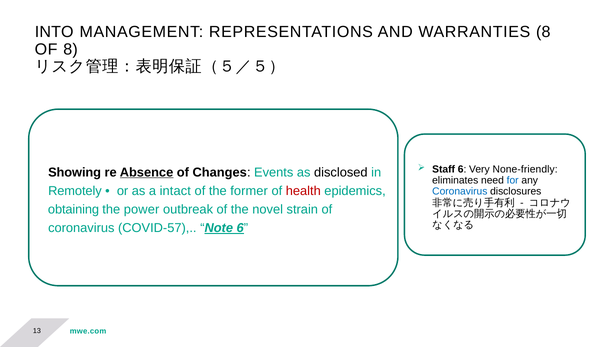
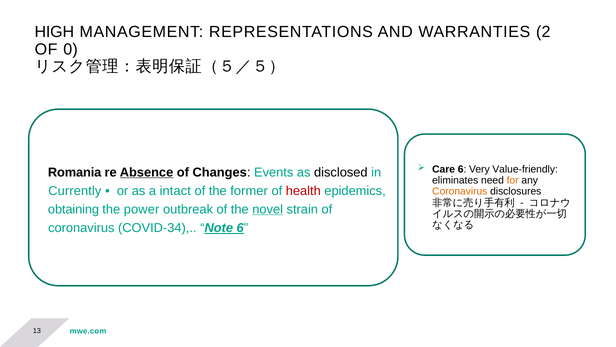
INTO: INTO -> HIGH (54, 32)
WARRANTIES 8: 8 -> 2 (543, 32)
OF 8: 8 -> 0 (71, 49)
Staff: Staff -> Care (444, 169)
None-friendly: None-friendly -> Value-friendly (525, 169)
Showing: Showing -> Romania (75, 172)
for colour: blue -> orange (513, 180)
Remotely: Remotely -> Currently (75, 191)
Coronavirus colour: blue -> orange (460, 191)
novel underline: none -> present (268, 209)
COVID-57: COVID-57 -> COVID-34 (157, 228)
